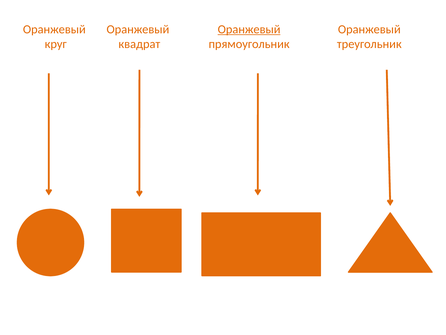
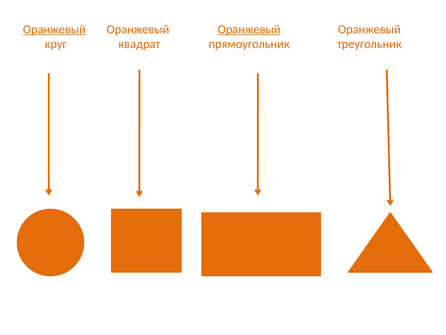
Оранжевый underline: none -> present (54, 29)
